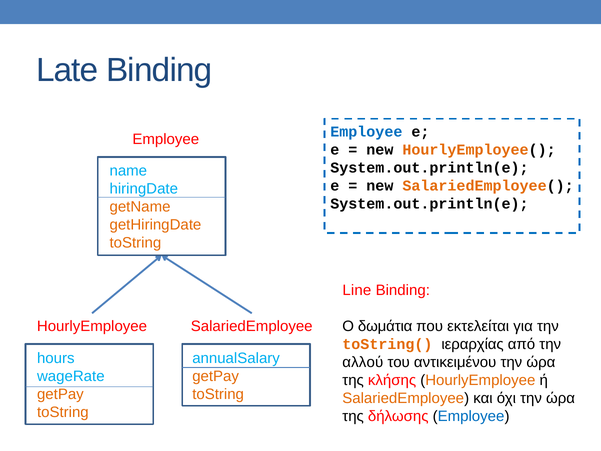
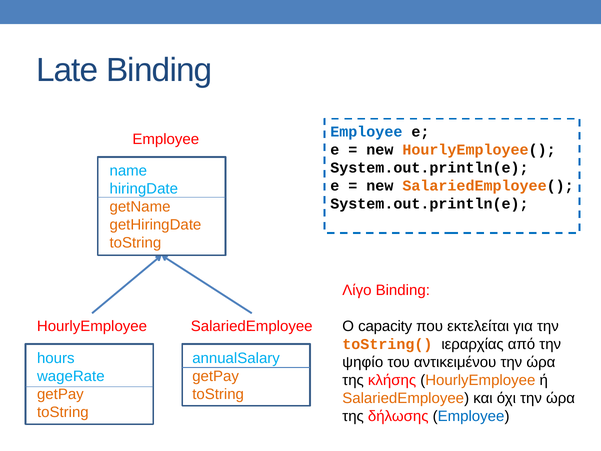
Line: Line -> Λίγο (357, 290)
δωμάτια: δωμάτια -> capacity (385, 326)
αλλού: αλλού -> ψηφίο (363, 362)
